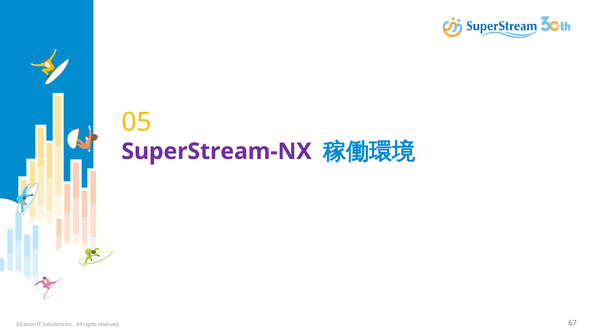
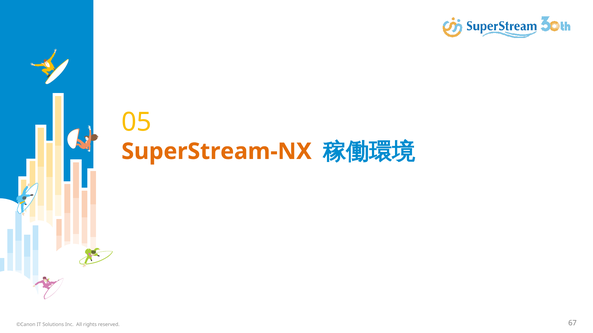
SuperStream-NX colour: purple -> orange (217, 152)
